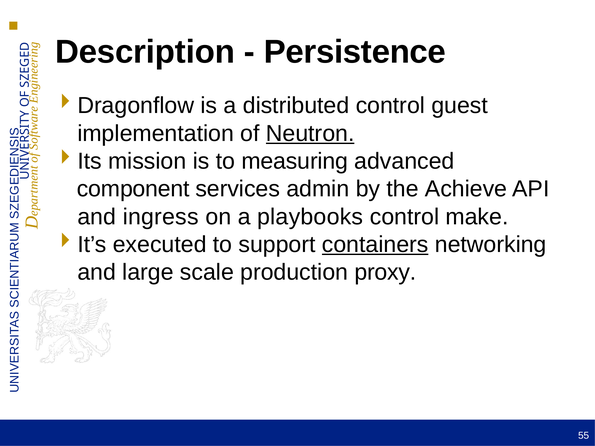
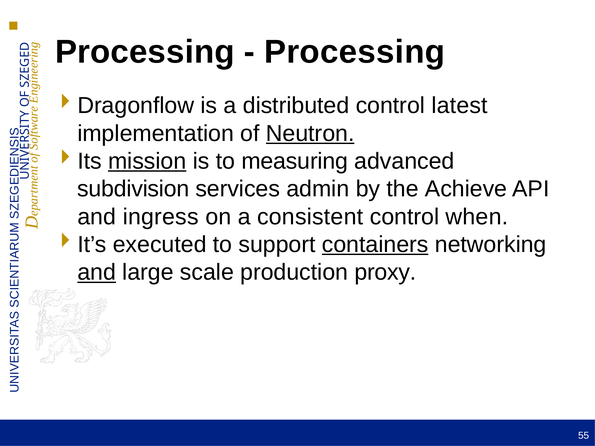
Description: Description -> Processing (145, 52)
Persistence: Persistence -> Processing (355, 52)
guest: guest -> latest (460, 106)
mission underline: none -> present (147, 161)
component: component -> subdivision (133, 189)
playbooks: playbooks -> consistent (310, 217)
make: make -> when (477, 217)
and underline: none -> present (97, 272)
